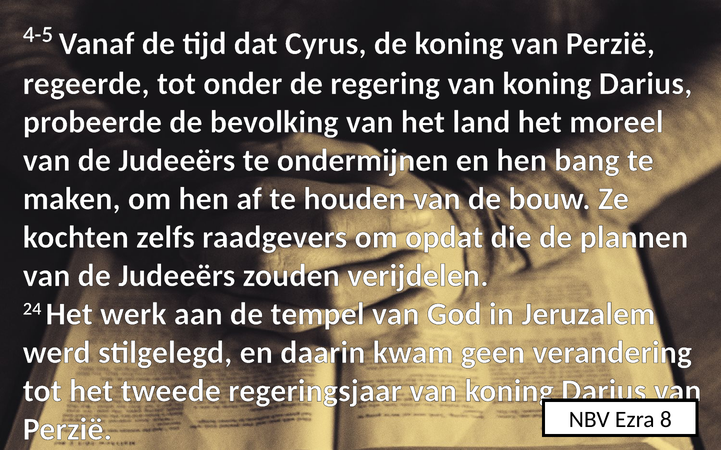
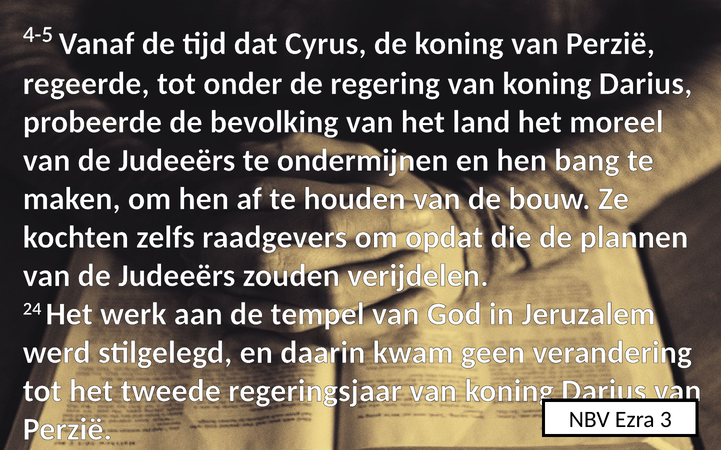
8: 8 -> 3 (666, 420)
